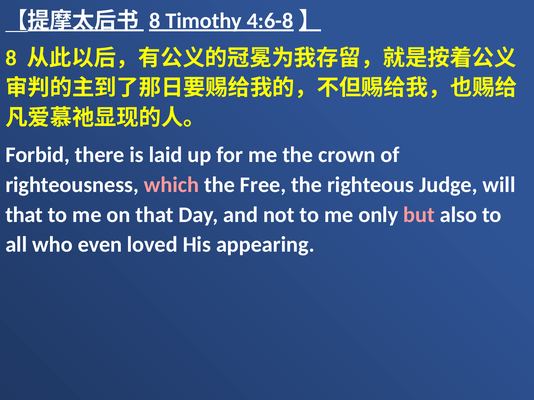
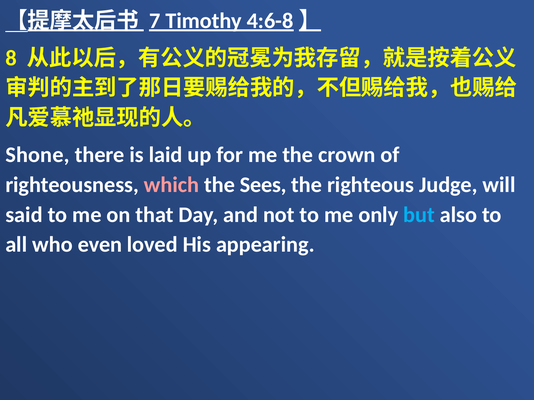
8: 8 -> 7 (155, 21)
Forbid: Forbid -> Shone (37, 155)
Free: Free -> Sees (263, 185)
that: that -> said (24, 215)
but colour: pink -> light blue (419, 215)
